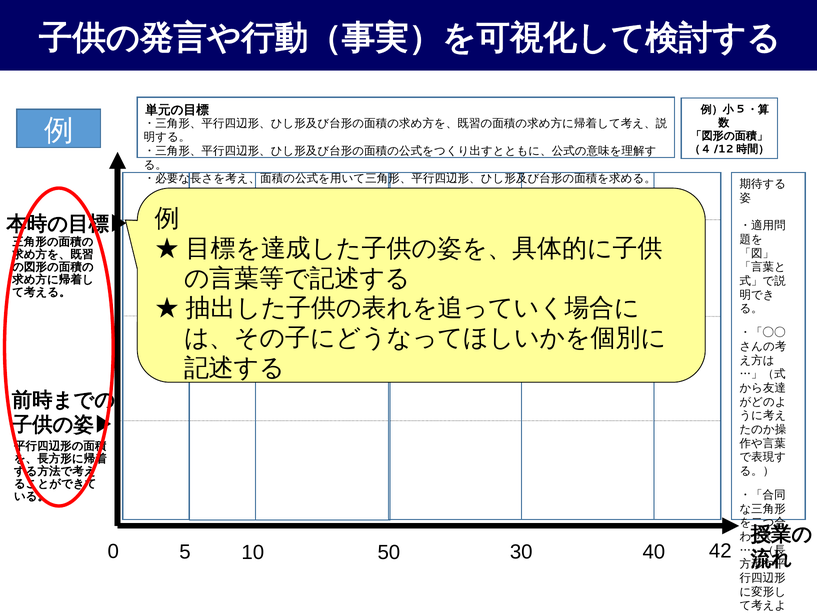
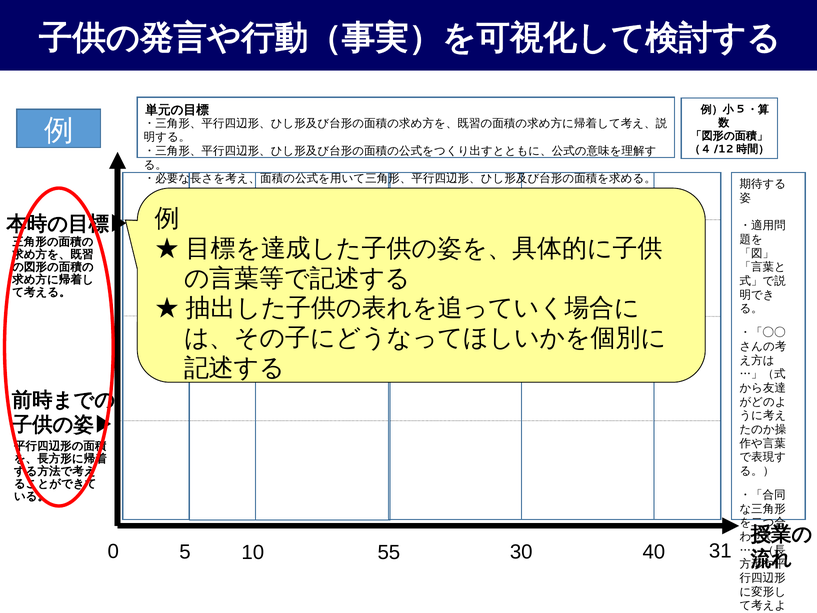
50: 50 -> 55 (389, 552)
42: 42 -> 31 (720, 551)
